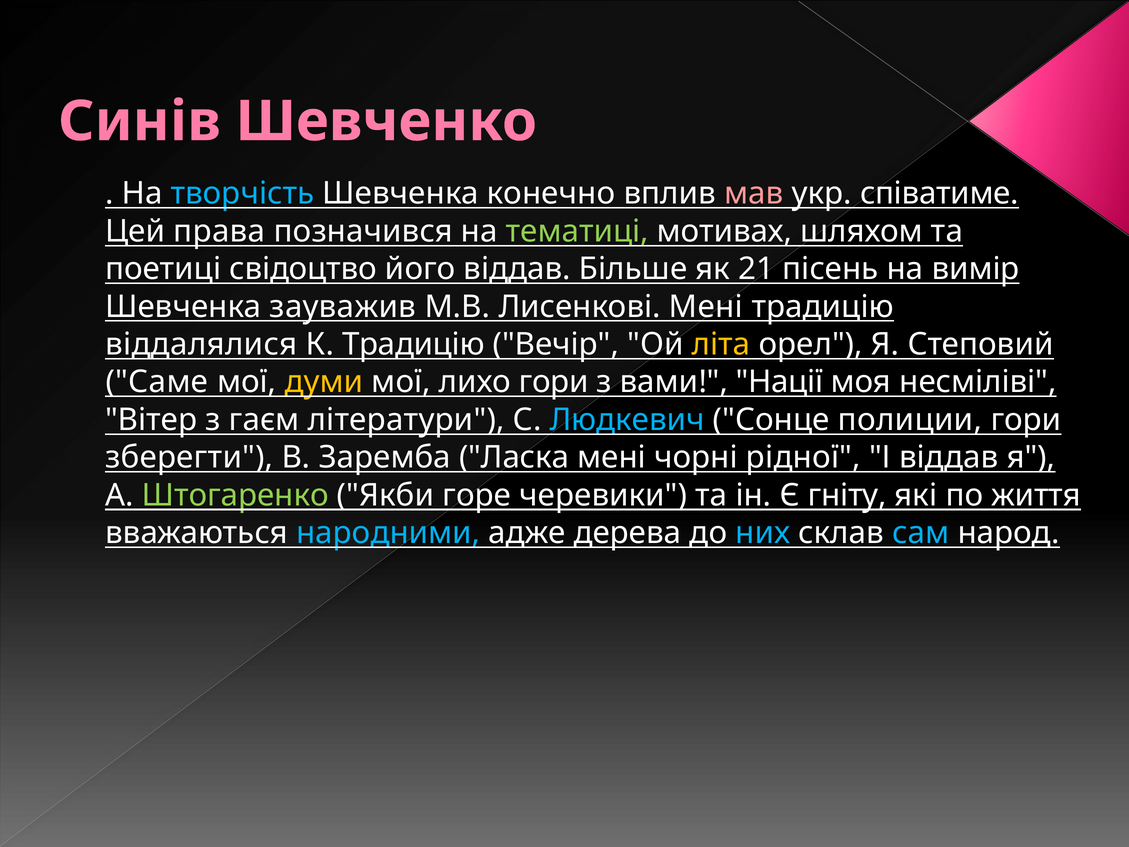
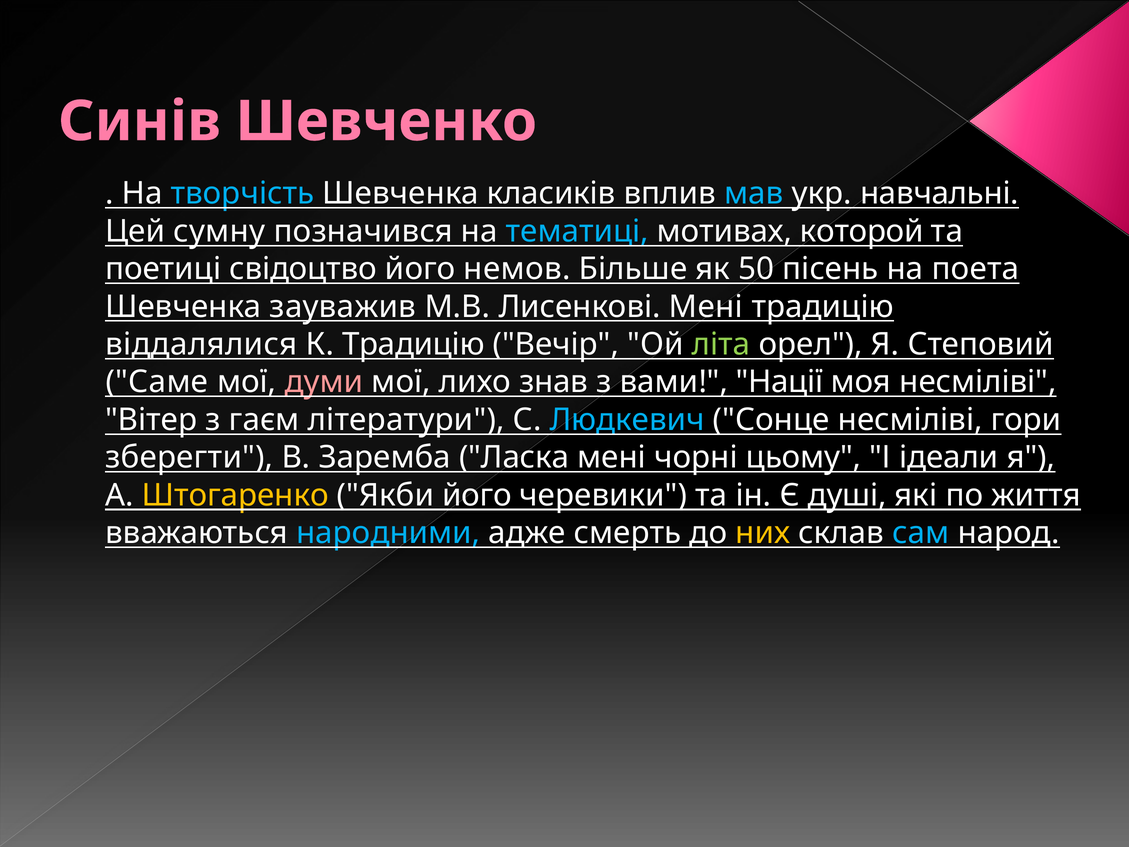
конечно: конечно -> класиків (551, 194)
мав colour: pink -> light blue (754, 194)
співатиме: співатиме -> навчальні (939, 194)
права: права -> сумну (219, 231)
тематиці colour: light green -> light blue (577, 231)
шляхом: шляхом -> которой (862, 231)
його віддав: віддав -> немов (517, 269)
21: 21 -> 50 (756, 269)
вимір: вимір -> поета (975, 269)
літа colour: yellow -> light green (721, 344)
думи colour: yellow -> pink (324, 382)
лихо гори: гори -> знав (554, 382)
Сонце полиции: полиции -> несміліві (910, 420)
рідної: рідної -> цьому (804, 457)
І віддав: віддав -> ідеали (949, 457)
Штогаренко colour: light green -> yellow (235, 495)
Якби горе: горе -> його (477, 495)
гніту: гніту -> душі (847, 495)
дерева: дерева -> смерть (627, 533)
них colour: light blue -> yellow (763, 533)
